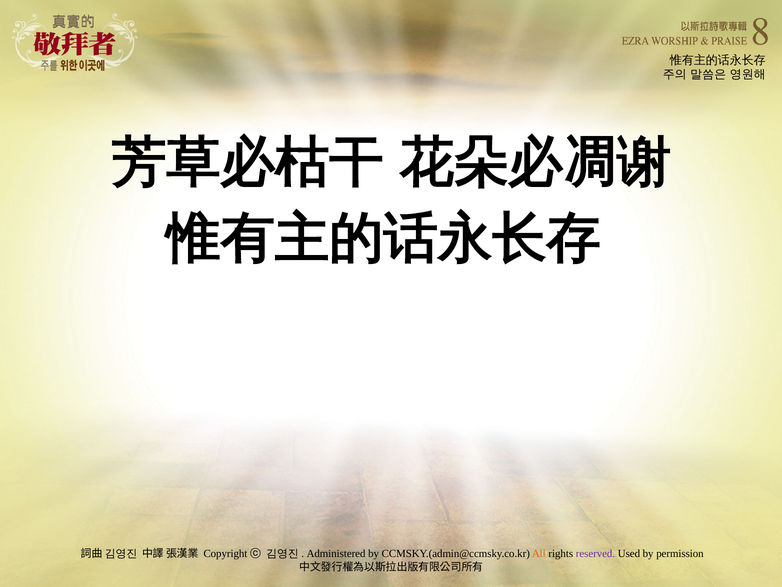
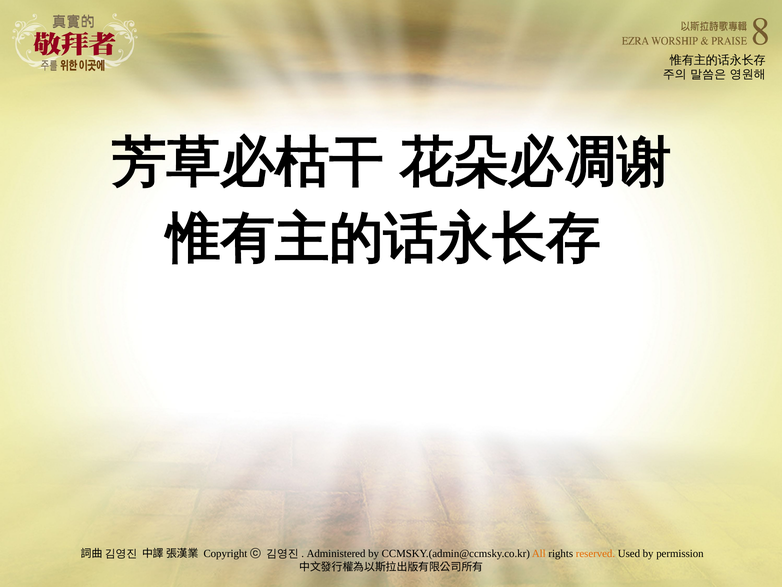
reserved colour: purple -> orange (595, 553)
